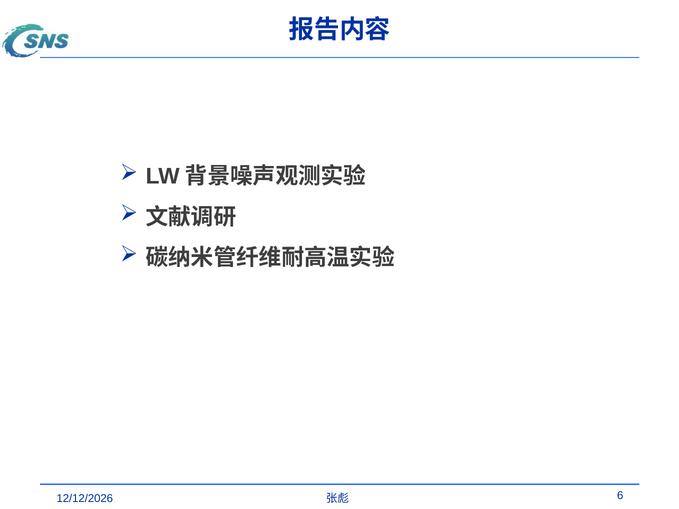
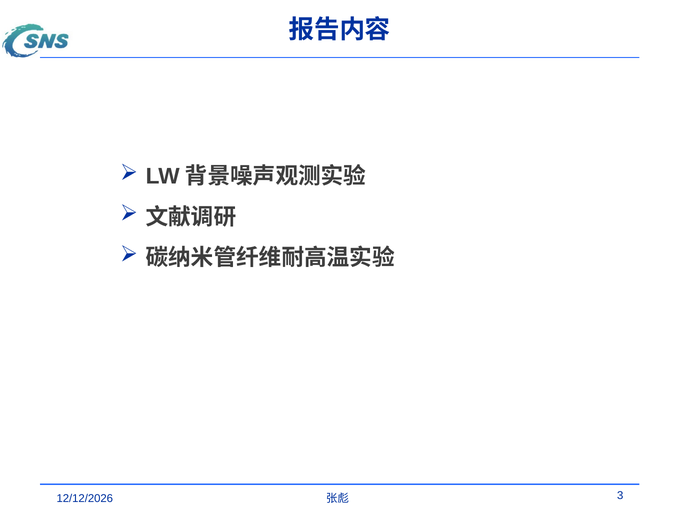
6: 6 -> 3 (620, 496)
